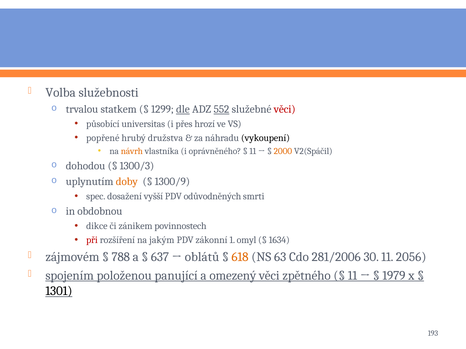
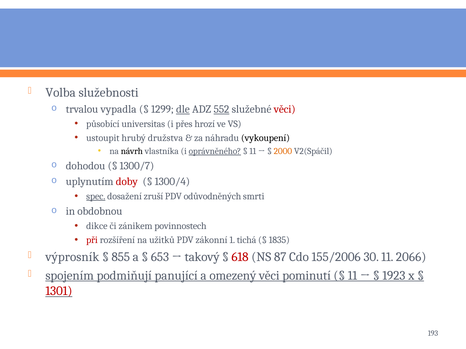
statkem: statkem -> vypadla (119, 109)
popřené: popřené -> ustoupit (103, 138)
návrh colour: orange -> black (132, 151)
oprávněného underline: none -> present (215, 151)
1300/3: 1300/3 -> 1300/7 (137, 166)
doby colour: orange -> red (127, 182)
1300/9: 1300/9 -> 1300/4 (172, 182)
spec underline: none -> present (96, 197)
vyšší: vyšší -> zruší (153, 197)
jakým: jakým -> užitků (162, 240)
omyl: omyl -> tichá (247, 240)
1634: 1634 -> 1835 (279, 240)
zájmovém: zájmovém -> výprosník (72, 257)
788: 788 -> 855 (121, 257)
637: 637 -> 653 (160, 257)
oblátů: oblátů -> takový (202, 257)
618 colour: orange -> red (240, 257)
63: 63 -> 87 (280, 257)
281/2006: 281/2006 -> 155/2006 (336, 257)
2056: 2056 -> 2066 (411, 257)
položenou: položenou -> podmiňují (124, 276)
zpětného: zpětného -> pominutí (307, 276)
1979: 1979 -> 1923 (394, 276)
1301 colour: black -> red (59, 291)
